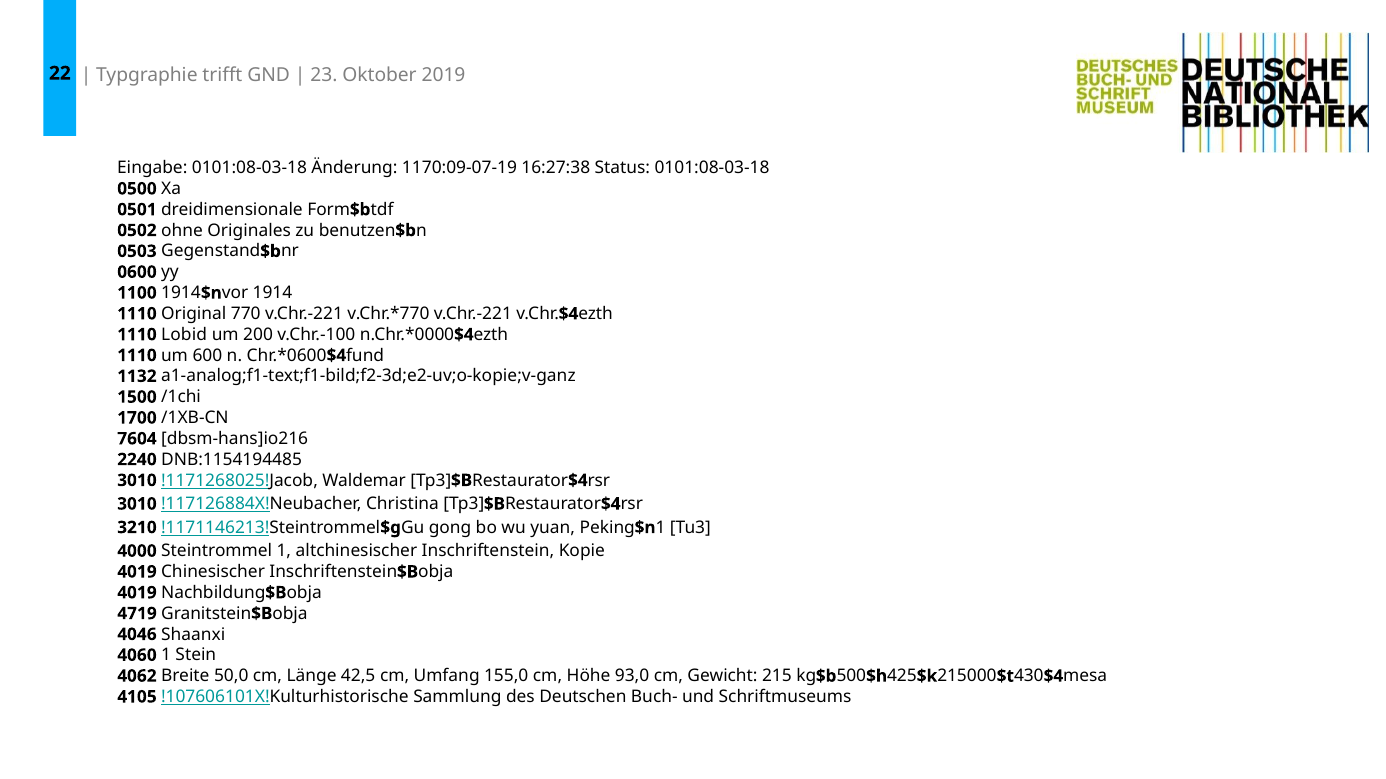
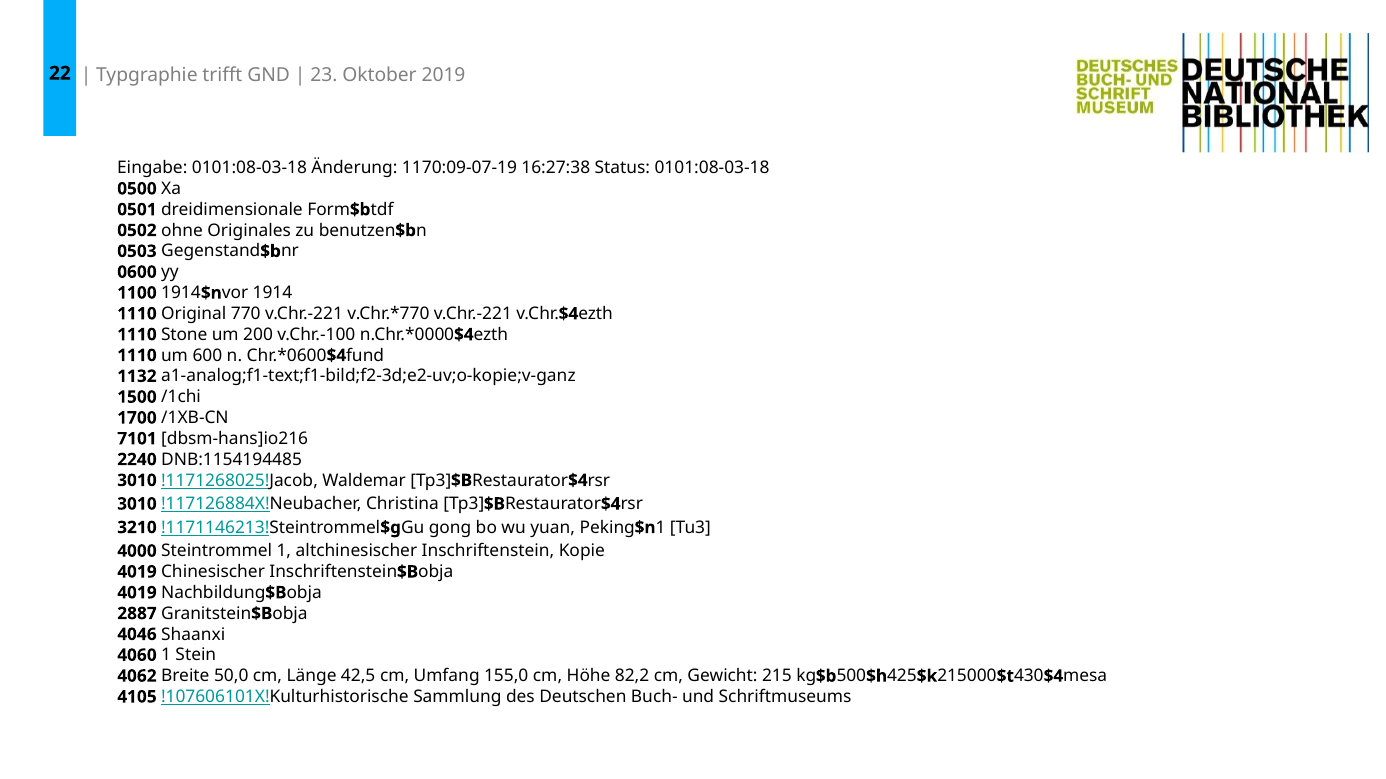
Lobid: Lobid -> Stone (184, 335)
7604: 7604 -> 7101 (137, 439)
4719: 4719 -> 2887 (137, 614)
93,0: 93,0 -> 82,2 (632, 677)
